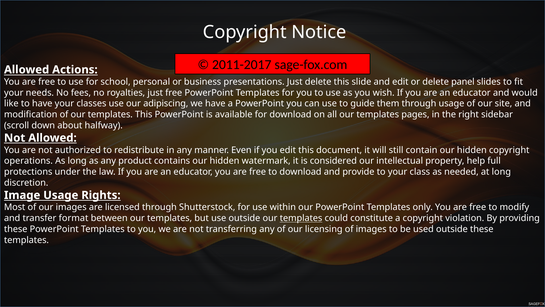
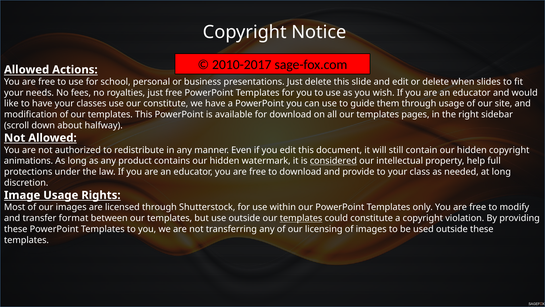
2011-2017: 2011-2017 -> 2010-2017 (242, 65)
panel: panel -> when (463, 82)
our adipiscing: adipiscing -> constitute (166, 104)
operations: operations -> animations (28, 161)
considered underline: none -> present (333, 161)
